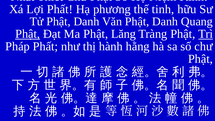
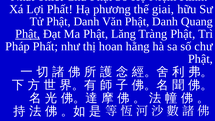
tinh: tinh -> giai (163, 9)
Trì underline: present -> none (206, 34)
hành: hành -> hoan (111, 46)
